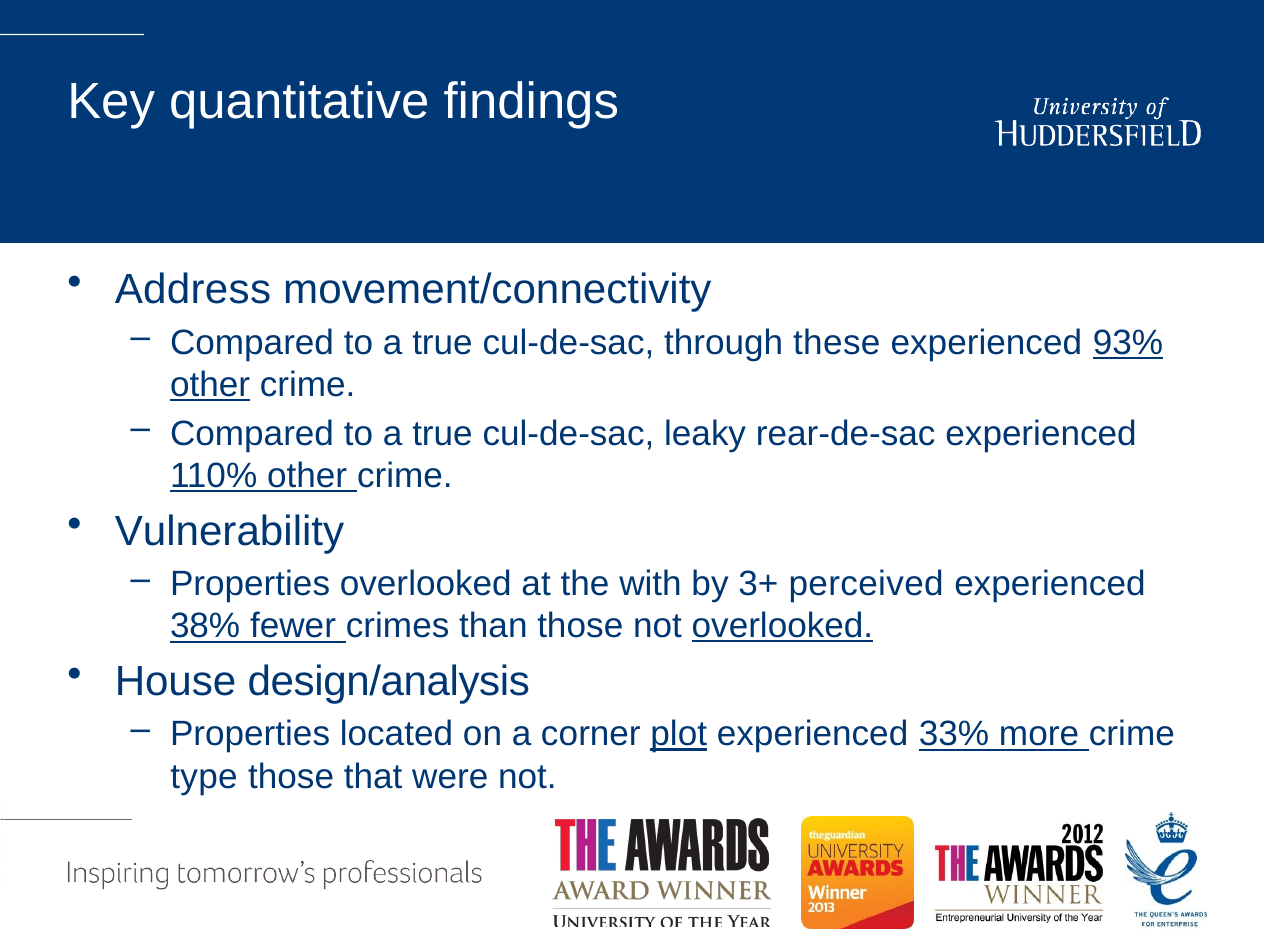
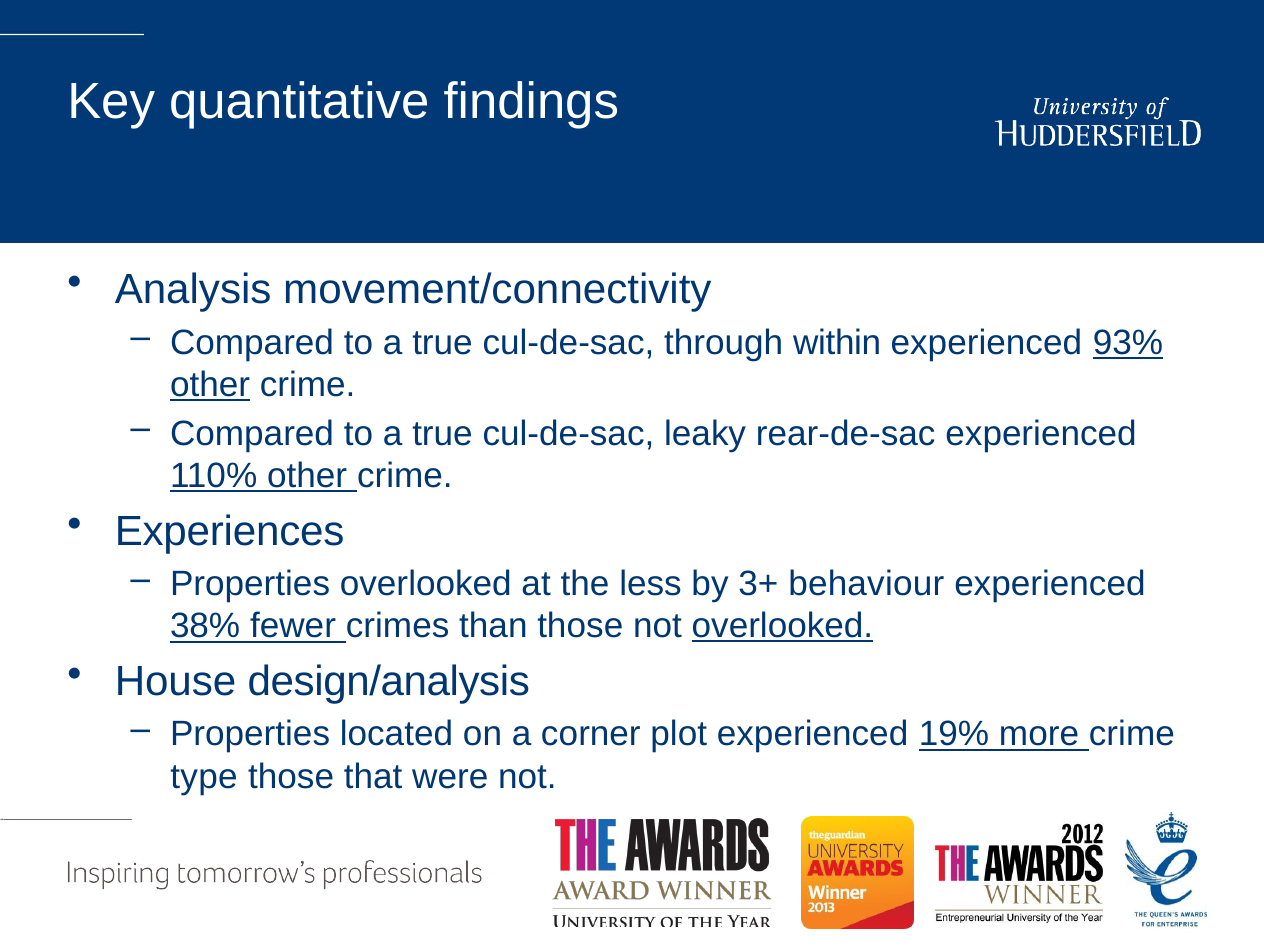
Address: Address -> Analysis (193, 290)
these: these -> within (837, 342)
Vulnerability: Vulnerability -> Experiences (230, 531)
with: with -> less (650, 584)
perceived: perceived -> behaviour (866, 584)
plot underline: present -> none (679, 734)
33%: 33% -> 19% (954, 734)
